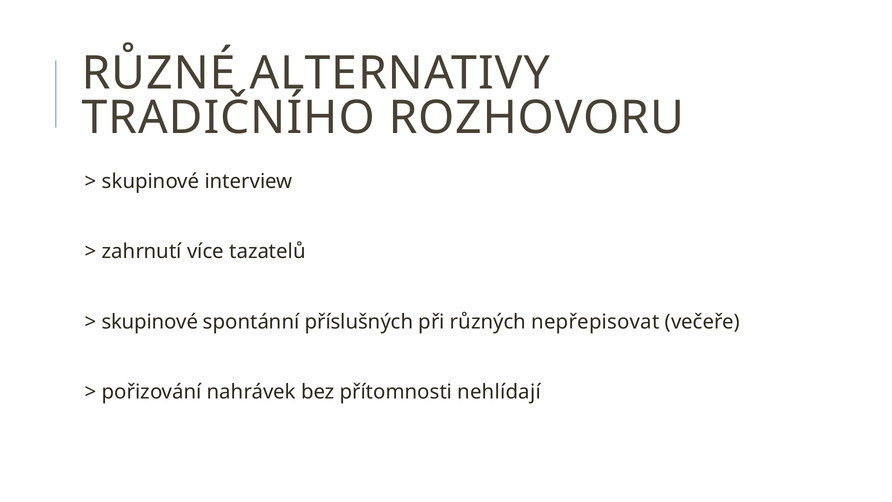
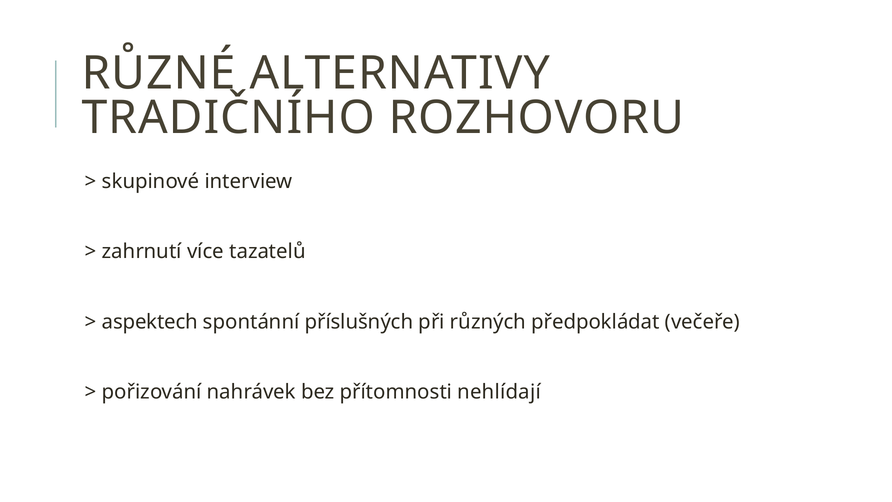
skupinové: skupinové -> aspektech (150, 322)
nepřepisovat: nepřepisovat -> předpokládat (595, 322)
